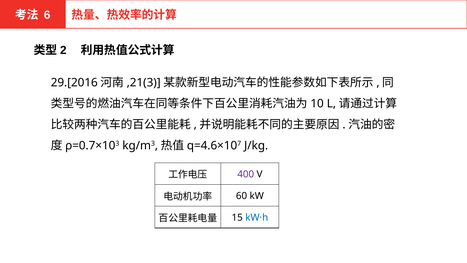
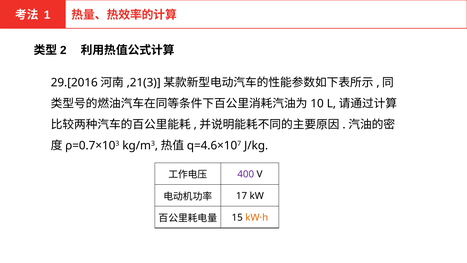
6: 6 -> 1 (47, 15)
60: 60 -> 17 (242, 196)
kW·h colour: blue -> orange (257, 217)
